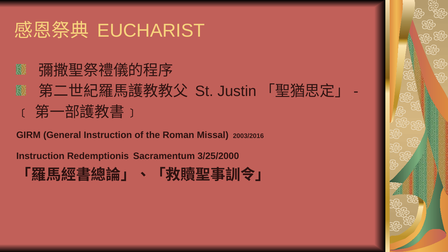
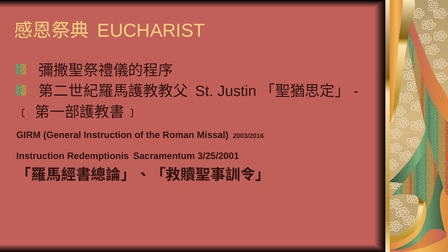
3/25/2000: 3/25/2000 -> 3/25/2001 (218, 156)
